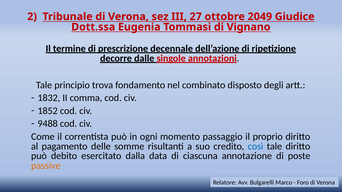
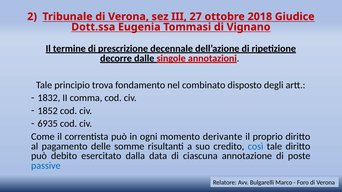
2049: 2049 -> 2018 (260, 17)
9488: 9488 -> 6935 (48, 124)
passaggio: passaggio -> derivante (223, 137)
passive colour: orange -> blue (46, 166)
